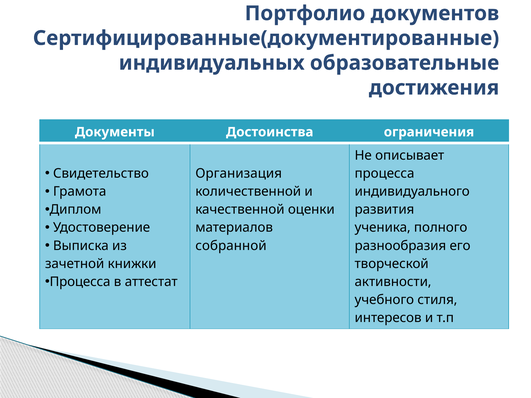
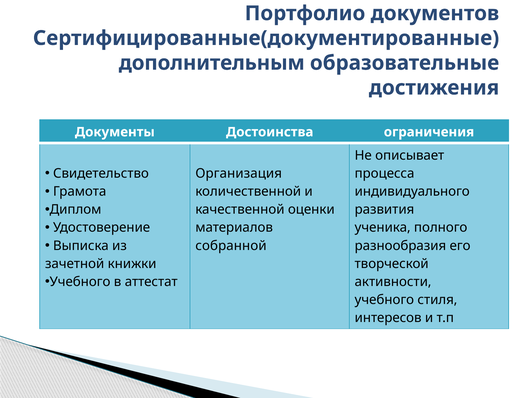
индивидуальных: индивидуальных -> дополнительным (212, 63)
Процесса: Процесса -> Учебного (80, 282)
